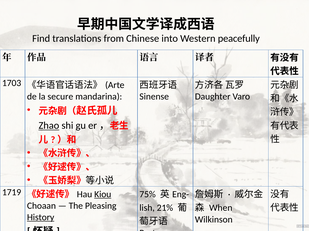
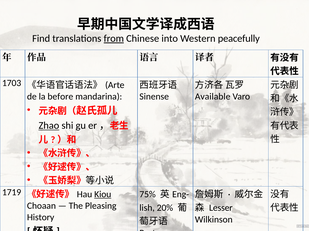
from underline: none -> present (114, 39)
secure: secure -> before (60, 97)
Daughter: Daughter -> Available (213, 97)
21%: 21% -> 20% (165, 208)
When: When -> Lesser (221, 208)
History underline: present -> none (41, 218)
